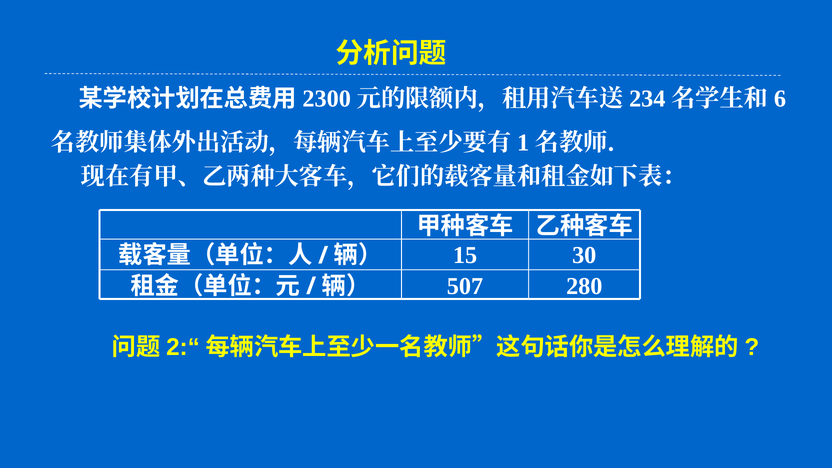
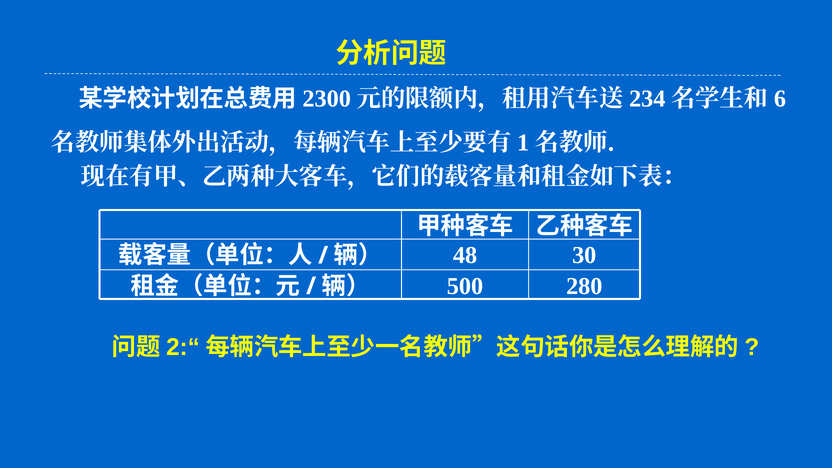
15: 15 -> 48 (465, 255)
507: 507 -> 500 (465, 286)
